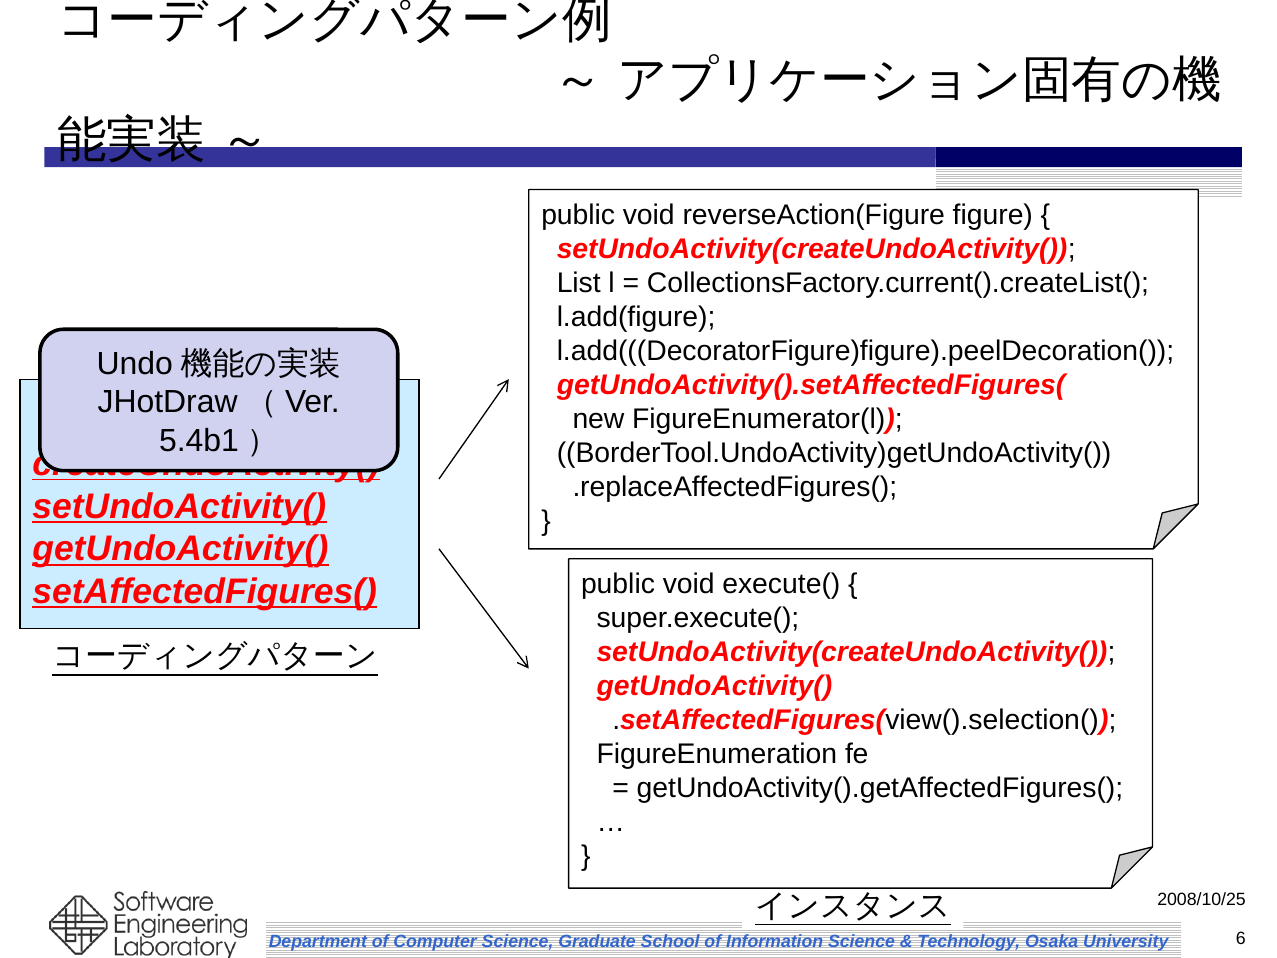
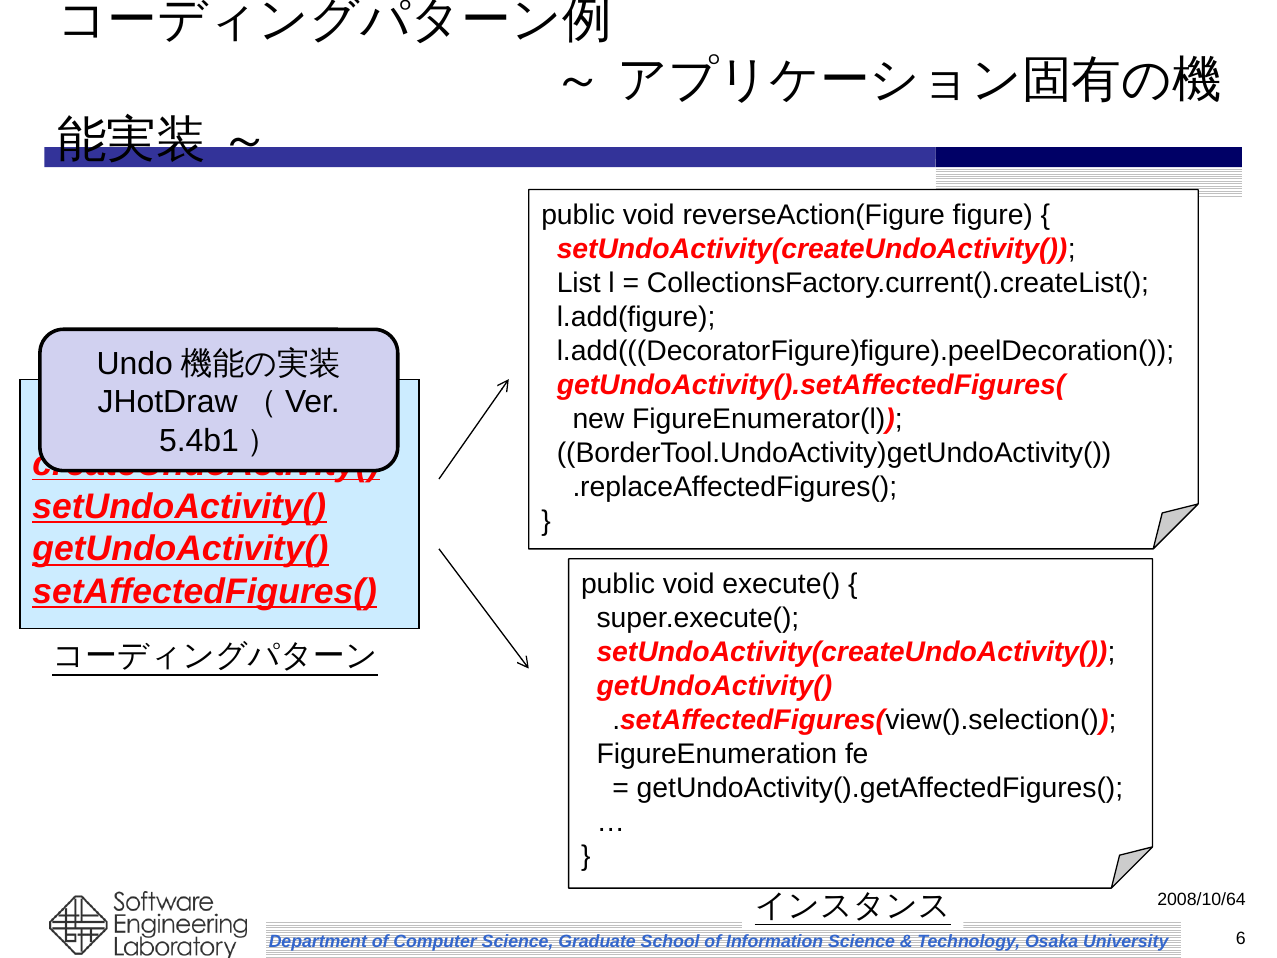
2008/10/25: 2008/10/25 -> 2008/10/64 (1202, 899)
